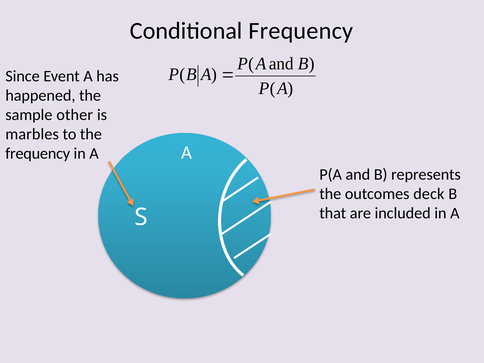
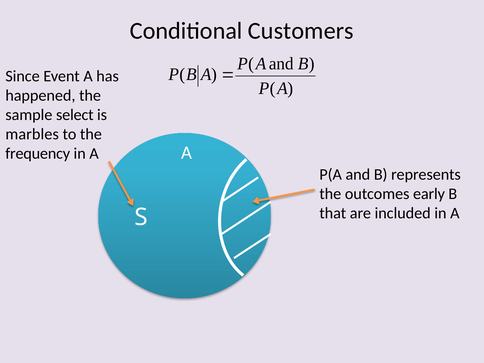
Conditional Frequency: Frequency -> Customers (301, 31)
other: other -> select (75, 115)
deck: deck -> early (429, 194)
